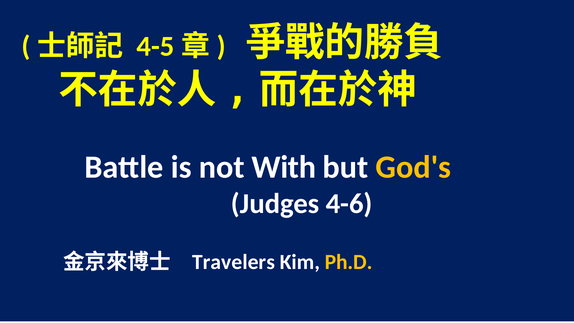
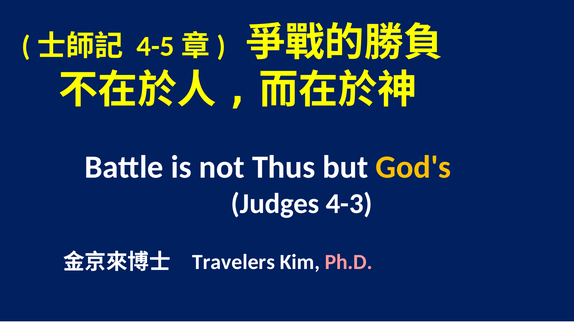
With: With -> Thus (284, 167)
4-6: 4-6 -> 4-3 (349, 204)
Ph.D colour: yellow -> pink (349, 262)
